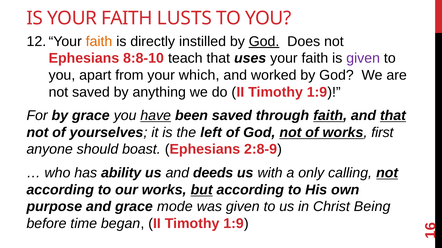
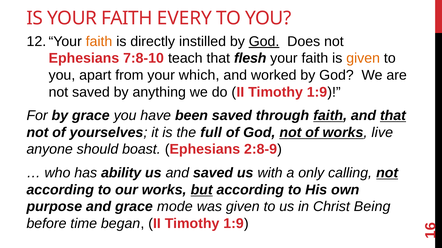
LUSTS: LUSTS -> EVERY (184, 18)
8:8-10: 8:8-10 -> 7:8-10 (143, 58)
uses: uses -> flesh (250, 58)
given colour: purple -> orange (363, 58)
have underline: present -> none (156, 116)
left: left -> full (211, 133)
first: first -> live (382, 133)
and deeds: deeds -> saved (213, 173)
